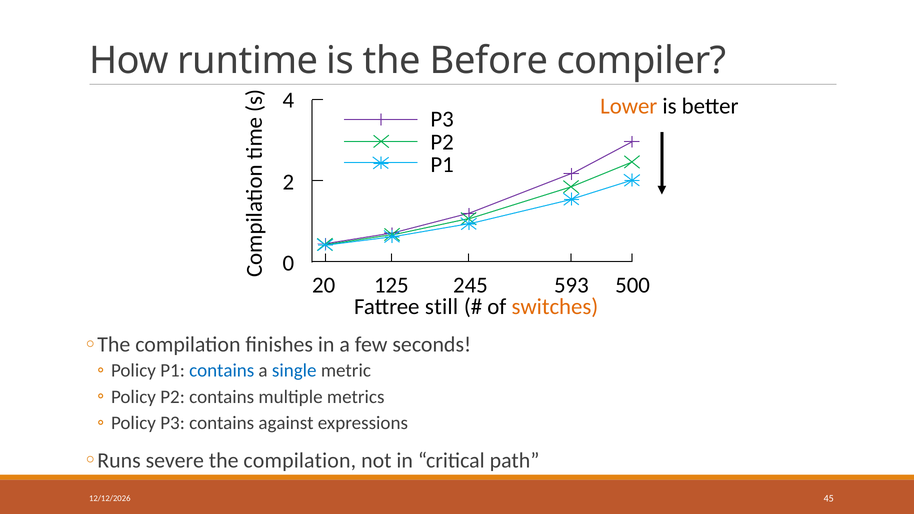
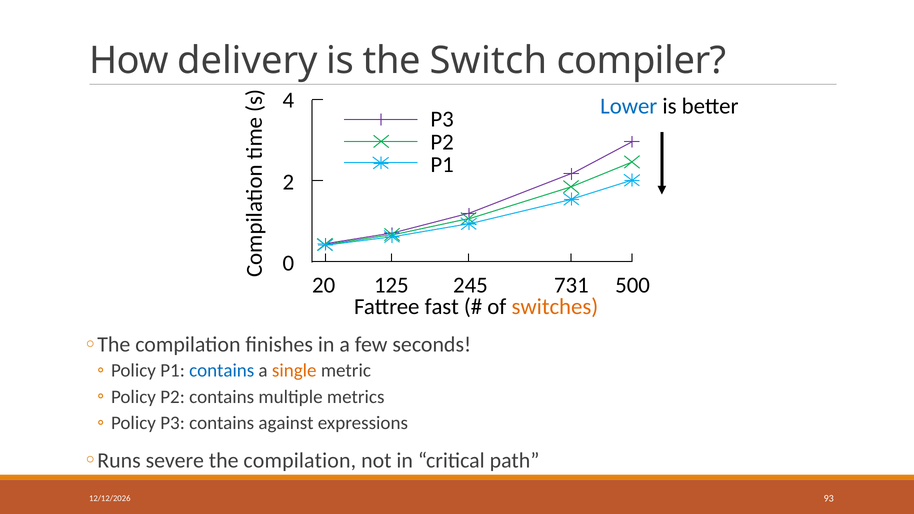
runtime: runtime -> delivery (247, 61)
Before: Before -> Switch (489, 61)
Lower colour: orange -> blue (629, 106)
593: 593 -> 731 (571, 285)
still: still -> fast (442, 307)
single colour: blue -> orange (294, 371)
45: 45 -> 93 (829, 499)
